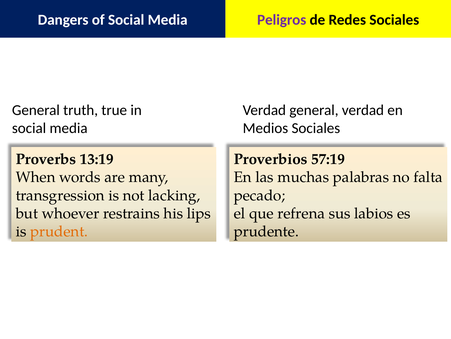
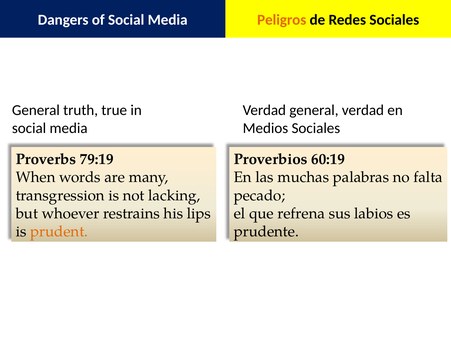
Peligros colour: purple -> orange (282, 20)
13:19: 13:19 -> 79:19 (97, 159)
57:19: 57:19 -> 60:19 (328, 159)
